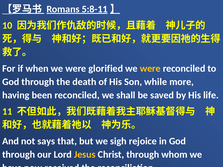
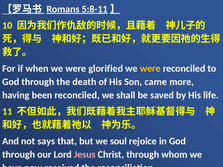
while: while -> came (156, 82)
sigh: sigh -> soul (118, 141)
Jesus colour: yellow -> pink (85, 155)
